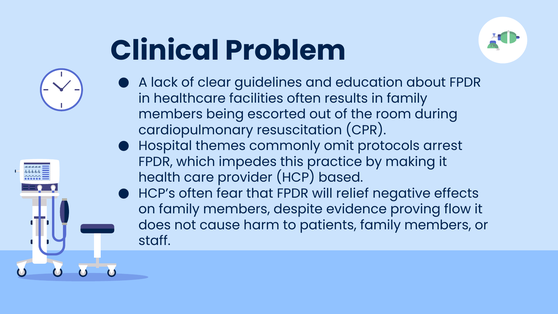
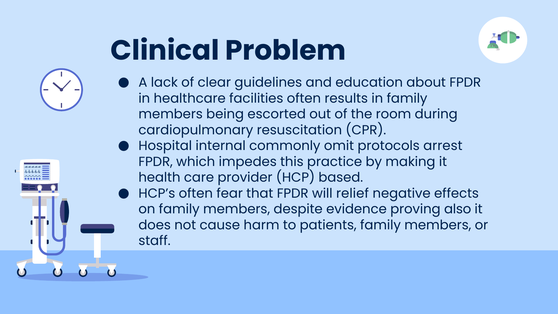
themes: themes -> internal (221, 146)
flow: flow -> also (458, 209)
